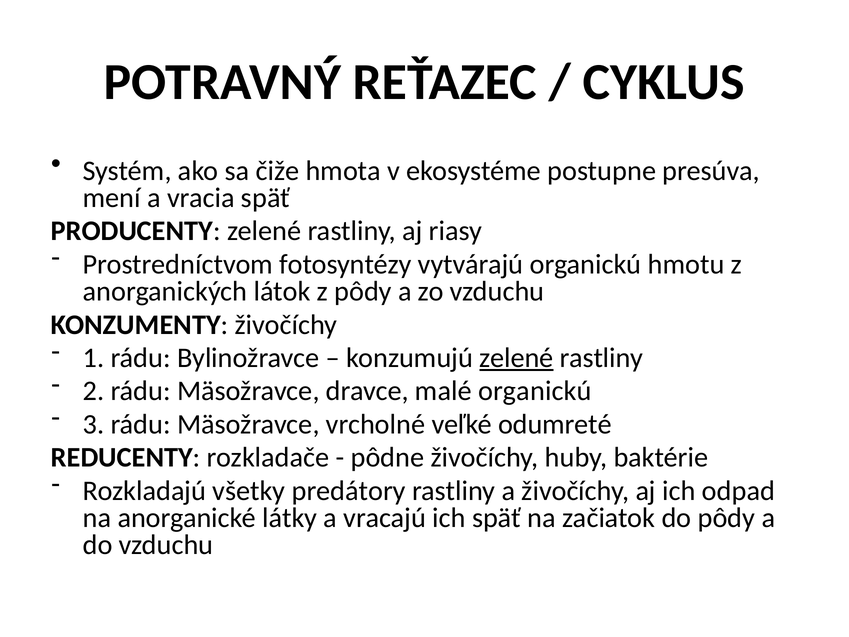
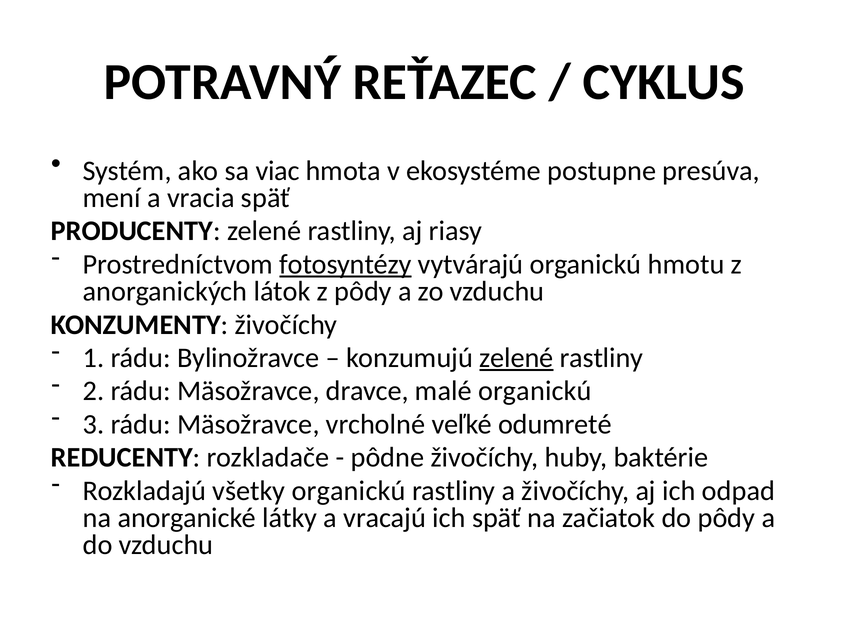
čiže: čiže -> viac (278, 171)
fotosyntézy underline: none -> present (345, 264)
všetky predátory: predátory -> organickú (349, 491)
